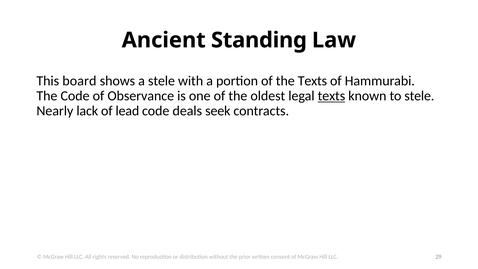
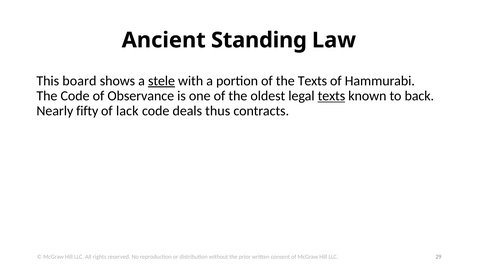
stele underline: none -> present (161, 81)
to stele: stele -> back (419, 96)
lack: lack -> fifty (87, 111)
lead: lead -> lack (127, 111)
seek: seek -> thus (218, 111)
